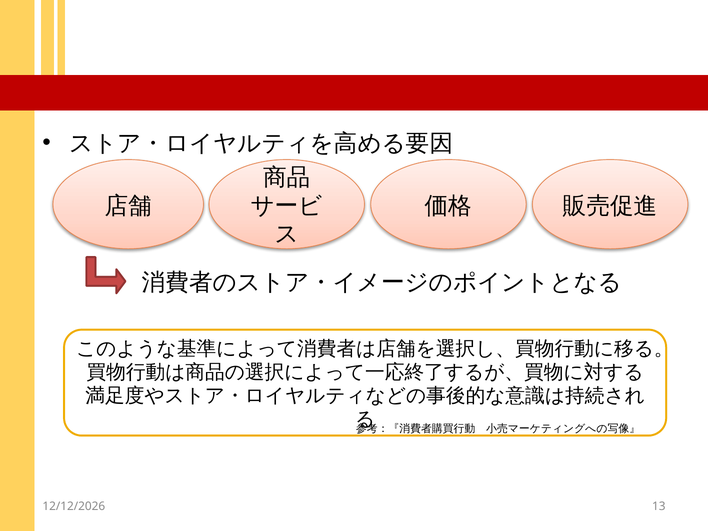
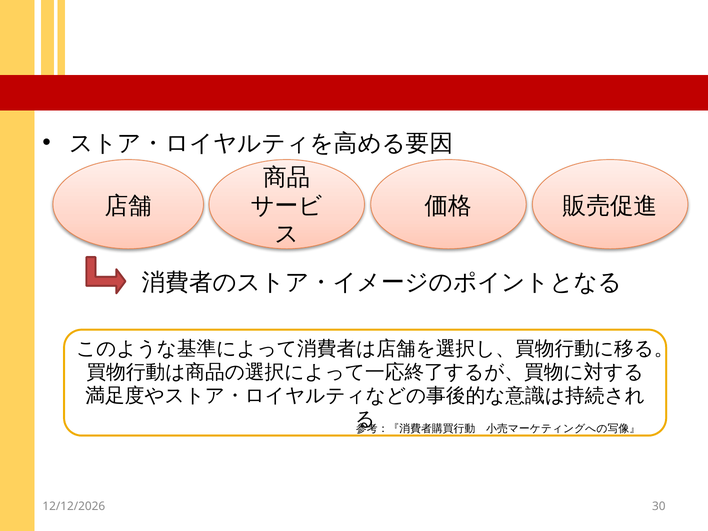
13: 13 -> 30 (659, 506)
